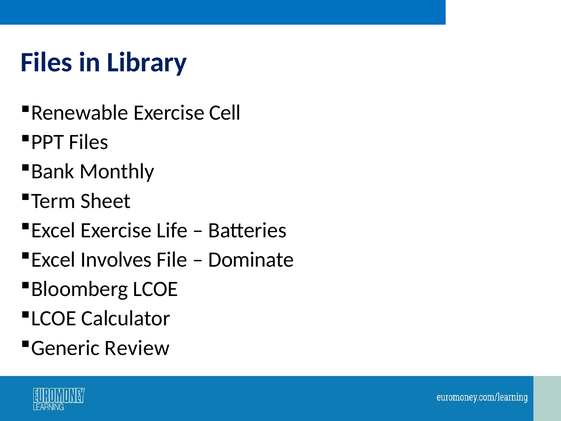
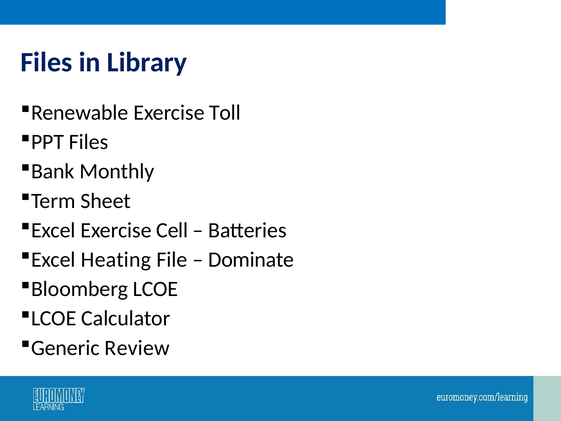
Cell: Cell -> Toll (225, 113)
Life: Life -> Cell (172, 230)
Involves: Involves -> Heating (116, 259)
